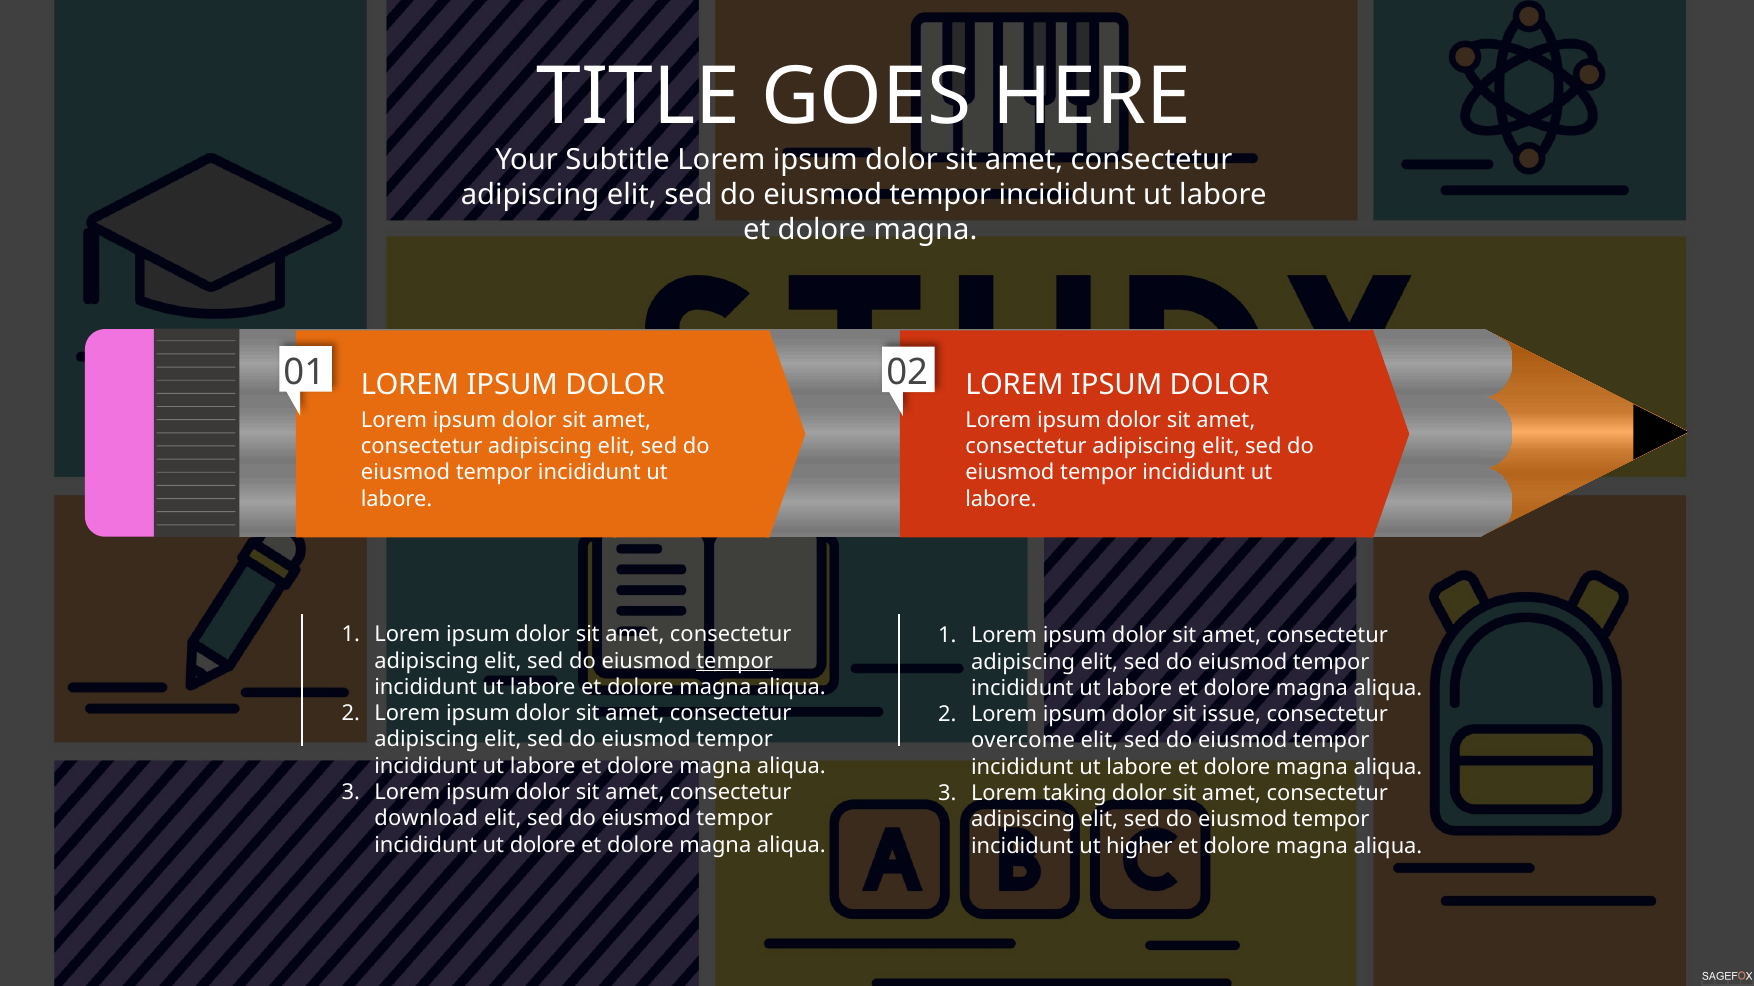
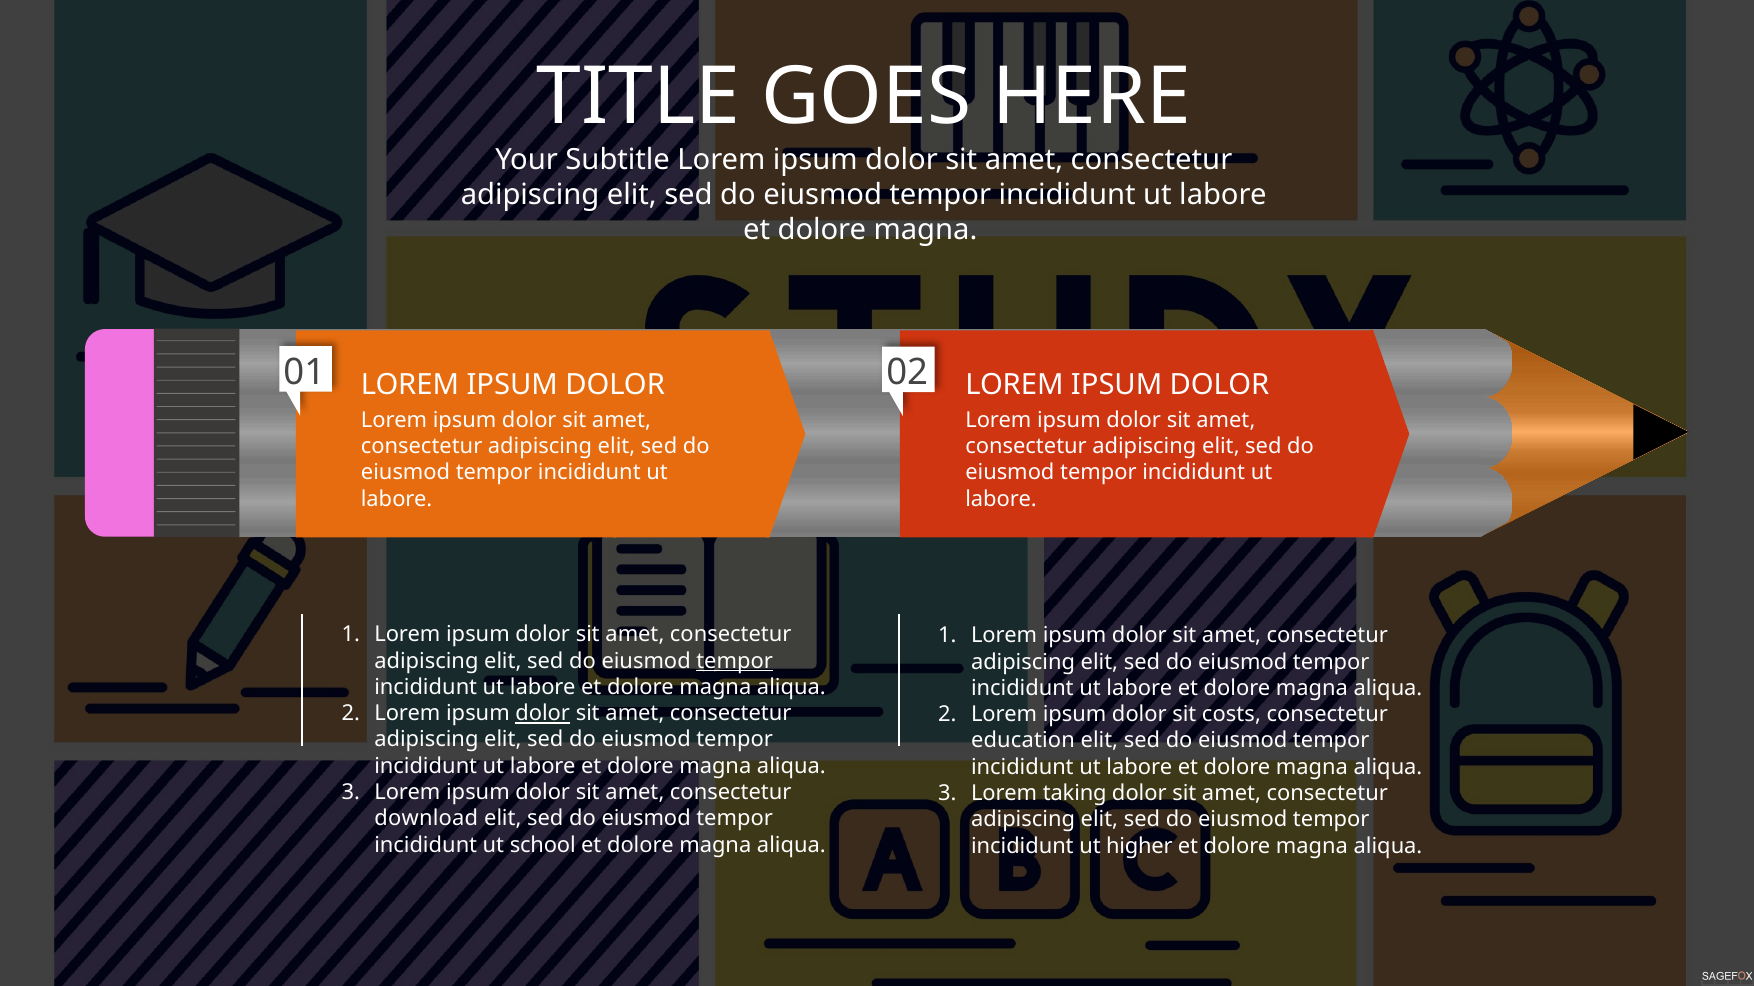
dolor underline: none -> present (543, 714)
issue: issue -> costs (1231, 715)
overcome: overcome -> education (1023, 741)
ut dolore: dolore -> school (543, 845)
